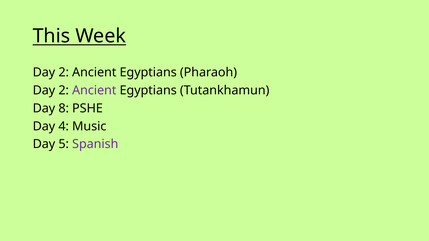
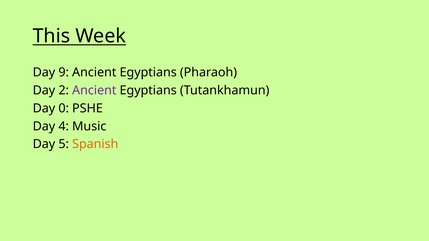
2: 2 -> 9 (64, 73)
8: 8 -> 0 (64, 108)
Spanish colour: purple -> orange (95, 144)
